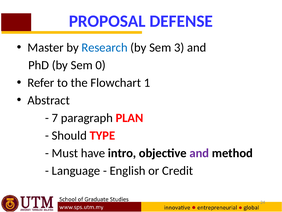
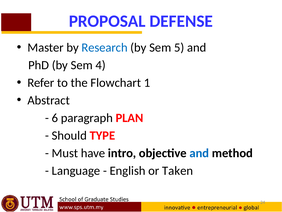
3: 3 -> 5 (179, 47)
0: 0 -> 4 (101, 65)
7: 7 -> 6 (55, 118)
and colour: purple -> blue (199, 153)
Credit: Credit -> Taken (178, 170)
